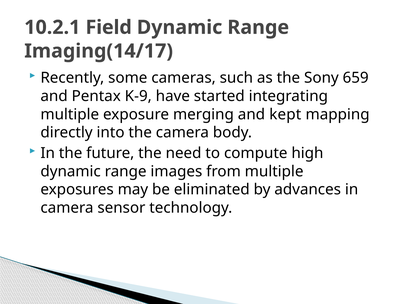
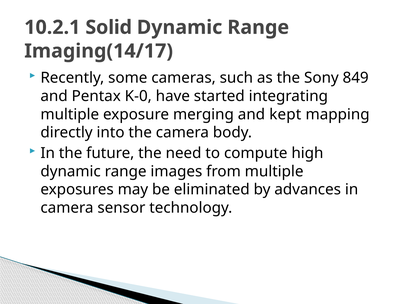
Field: Field -> Solid (109, 27)
659: 659 -> 849 (356, 78)
K-9: K-9 -> K-0 (138, 96)
